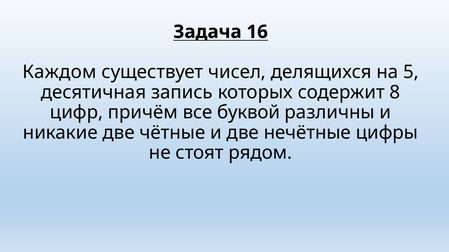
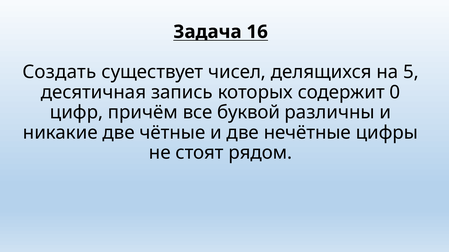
Каждом: Каждом -> Создать (59, 72)
8: 8 -> 0 (395, 93)
